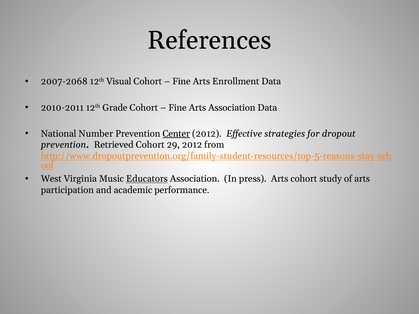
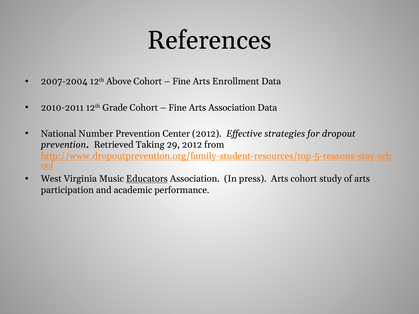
2007-2068: 2007-2068 -> 2007-2004 (64, 82)
Visual: Visual -> Above (119, 82)
Center underline: present -> none (176, 134)
Retrieved Cohort: Cohort -> Taking (150, 145)
